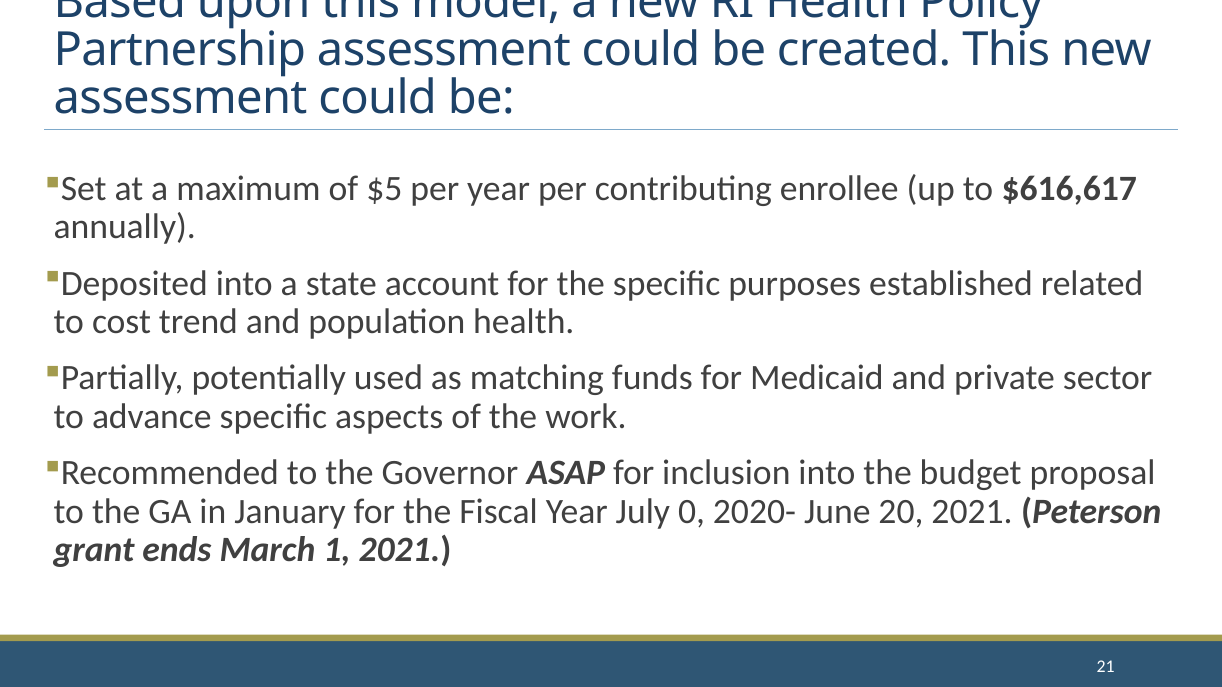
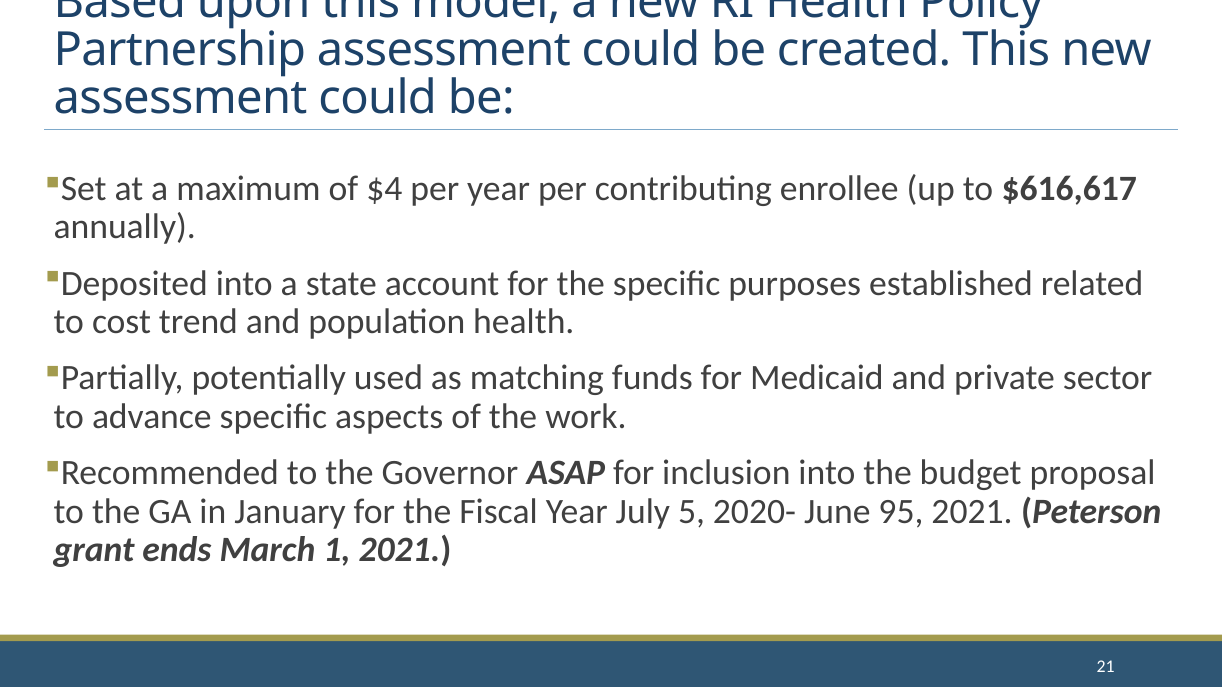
$5: $5 -> $4 (384, 189)
0: 0 -> 5 (691, 512)
20: 20 -> 95 (901, 512)
